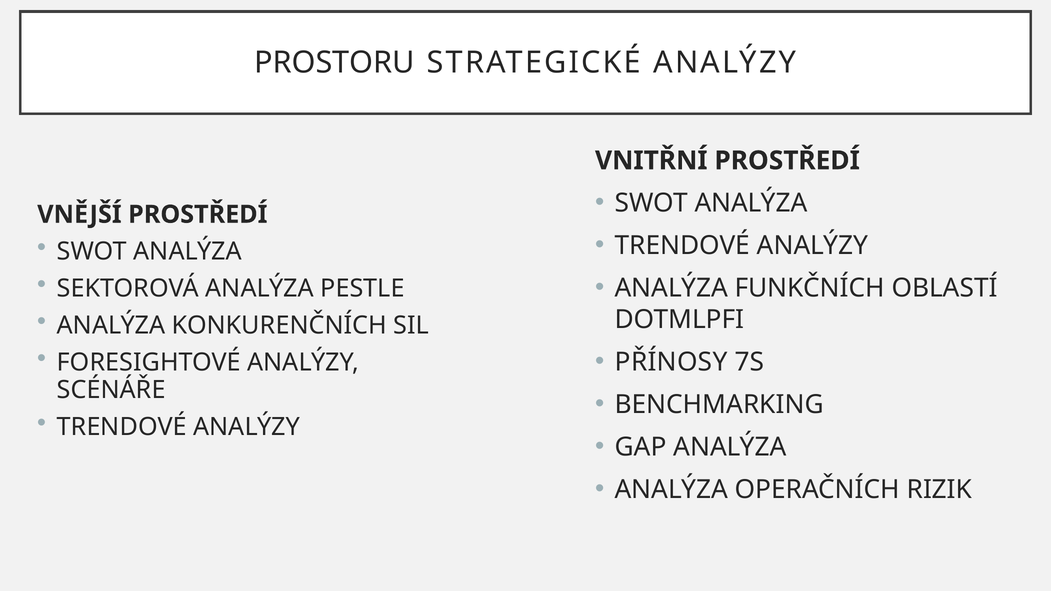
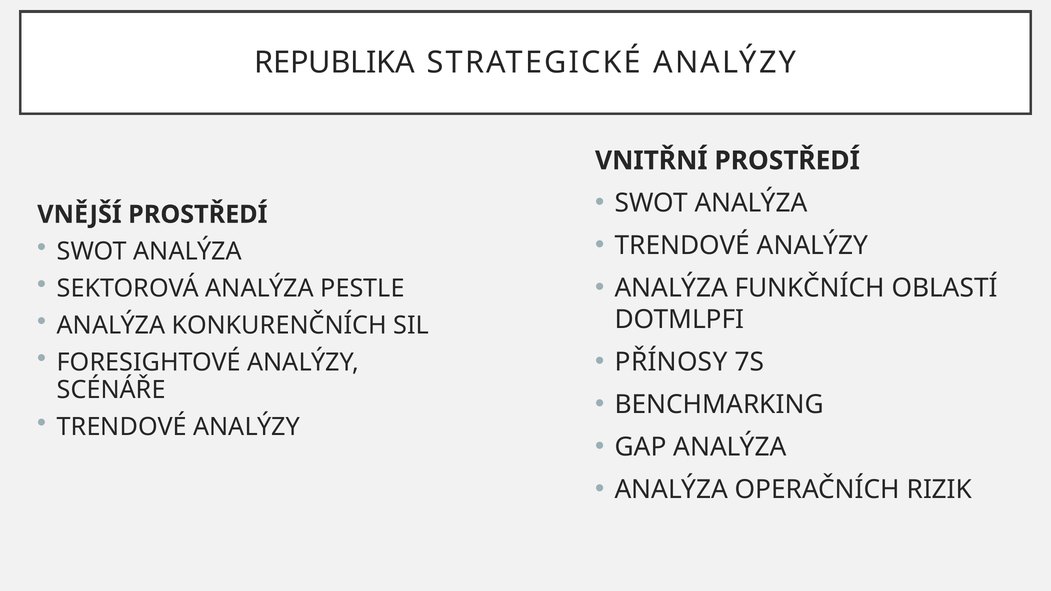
PROSTORU: PROSTORU -> REPUBLIKA (335, 62)
